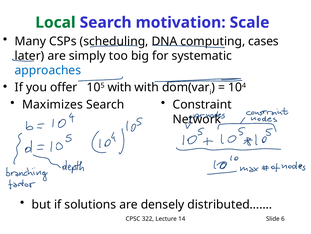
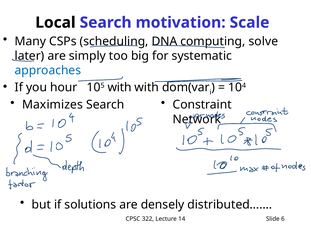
Local colour: green -> black (55, 22)
cases: cases -> solve (263, 41)
offer: offer -> hour (64, 87)
